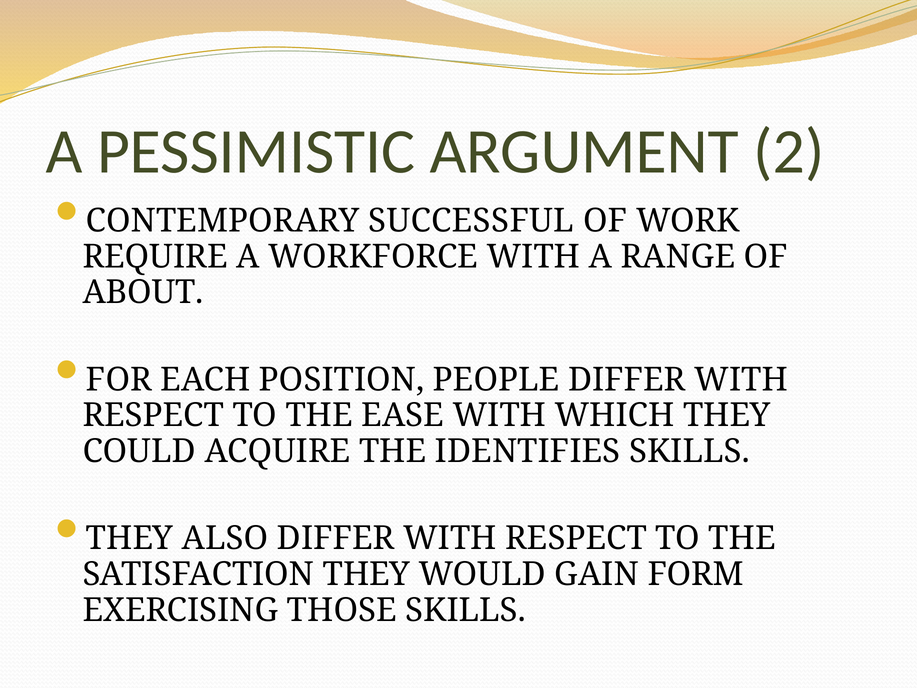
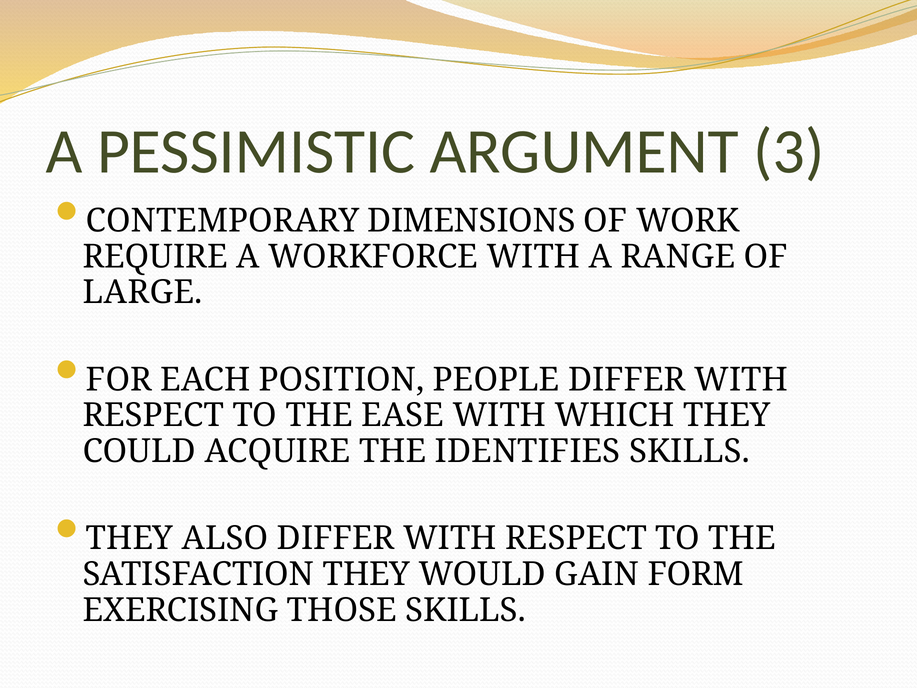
2: 2 -> 3 (789, 152)
SUCCESSFUL: SUCCESSFUL -> DIMENSIONS (471, 221)
ABOUT: ABOUT -> LARGE (143, 292)
